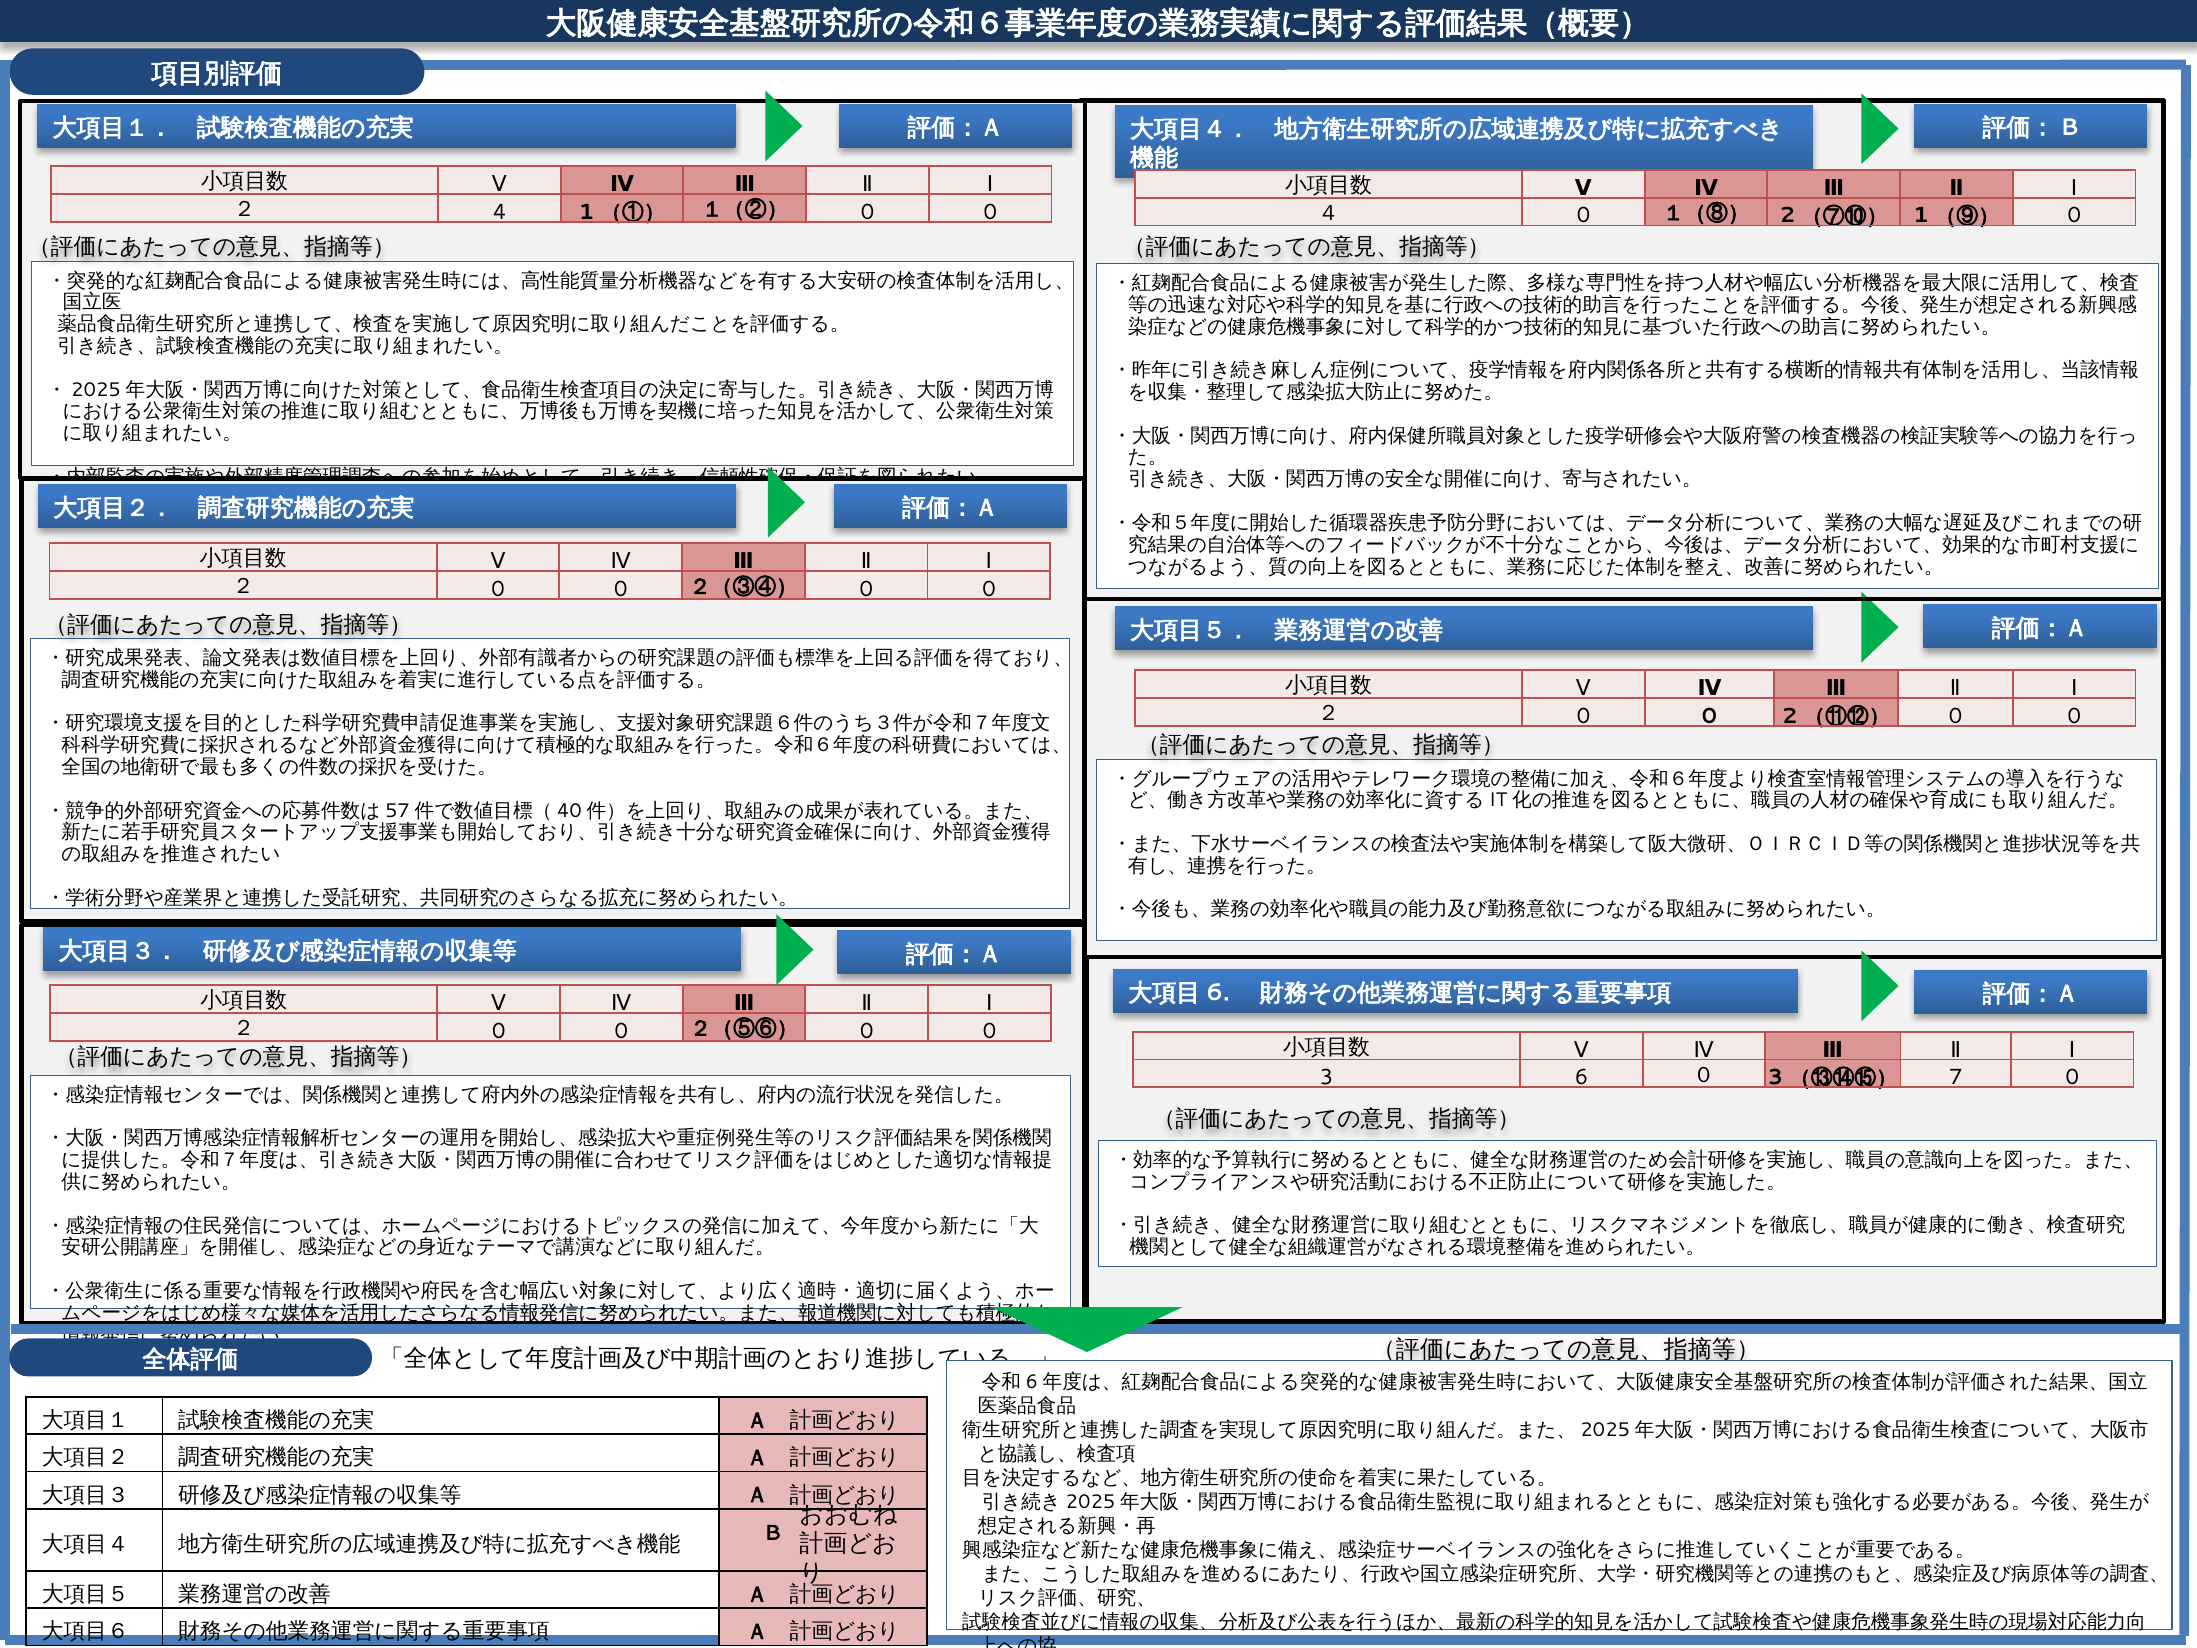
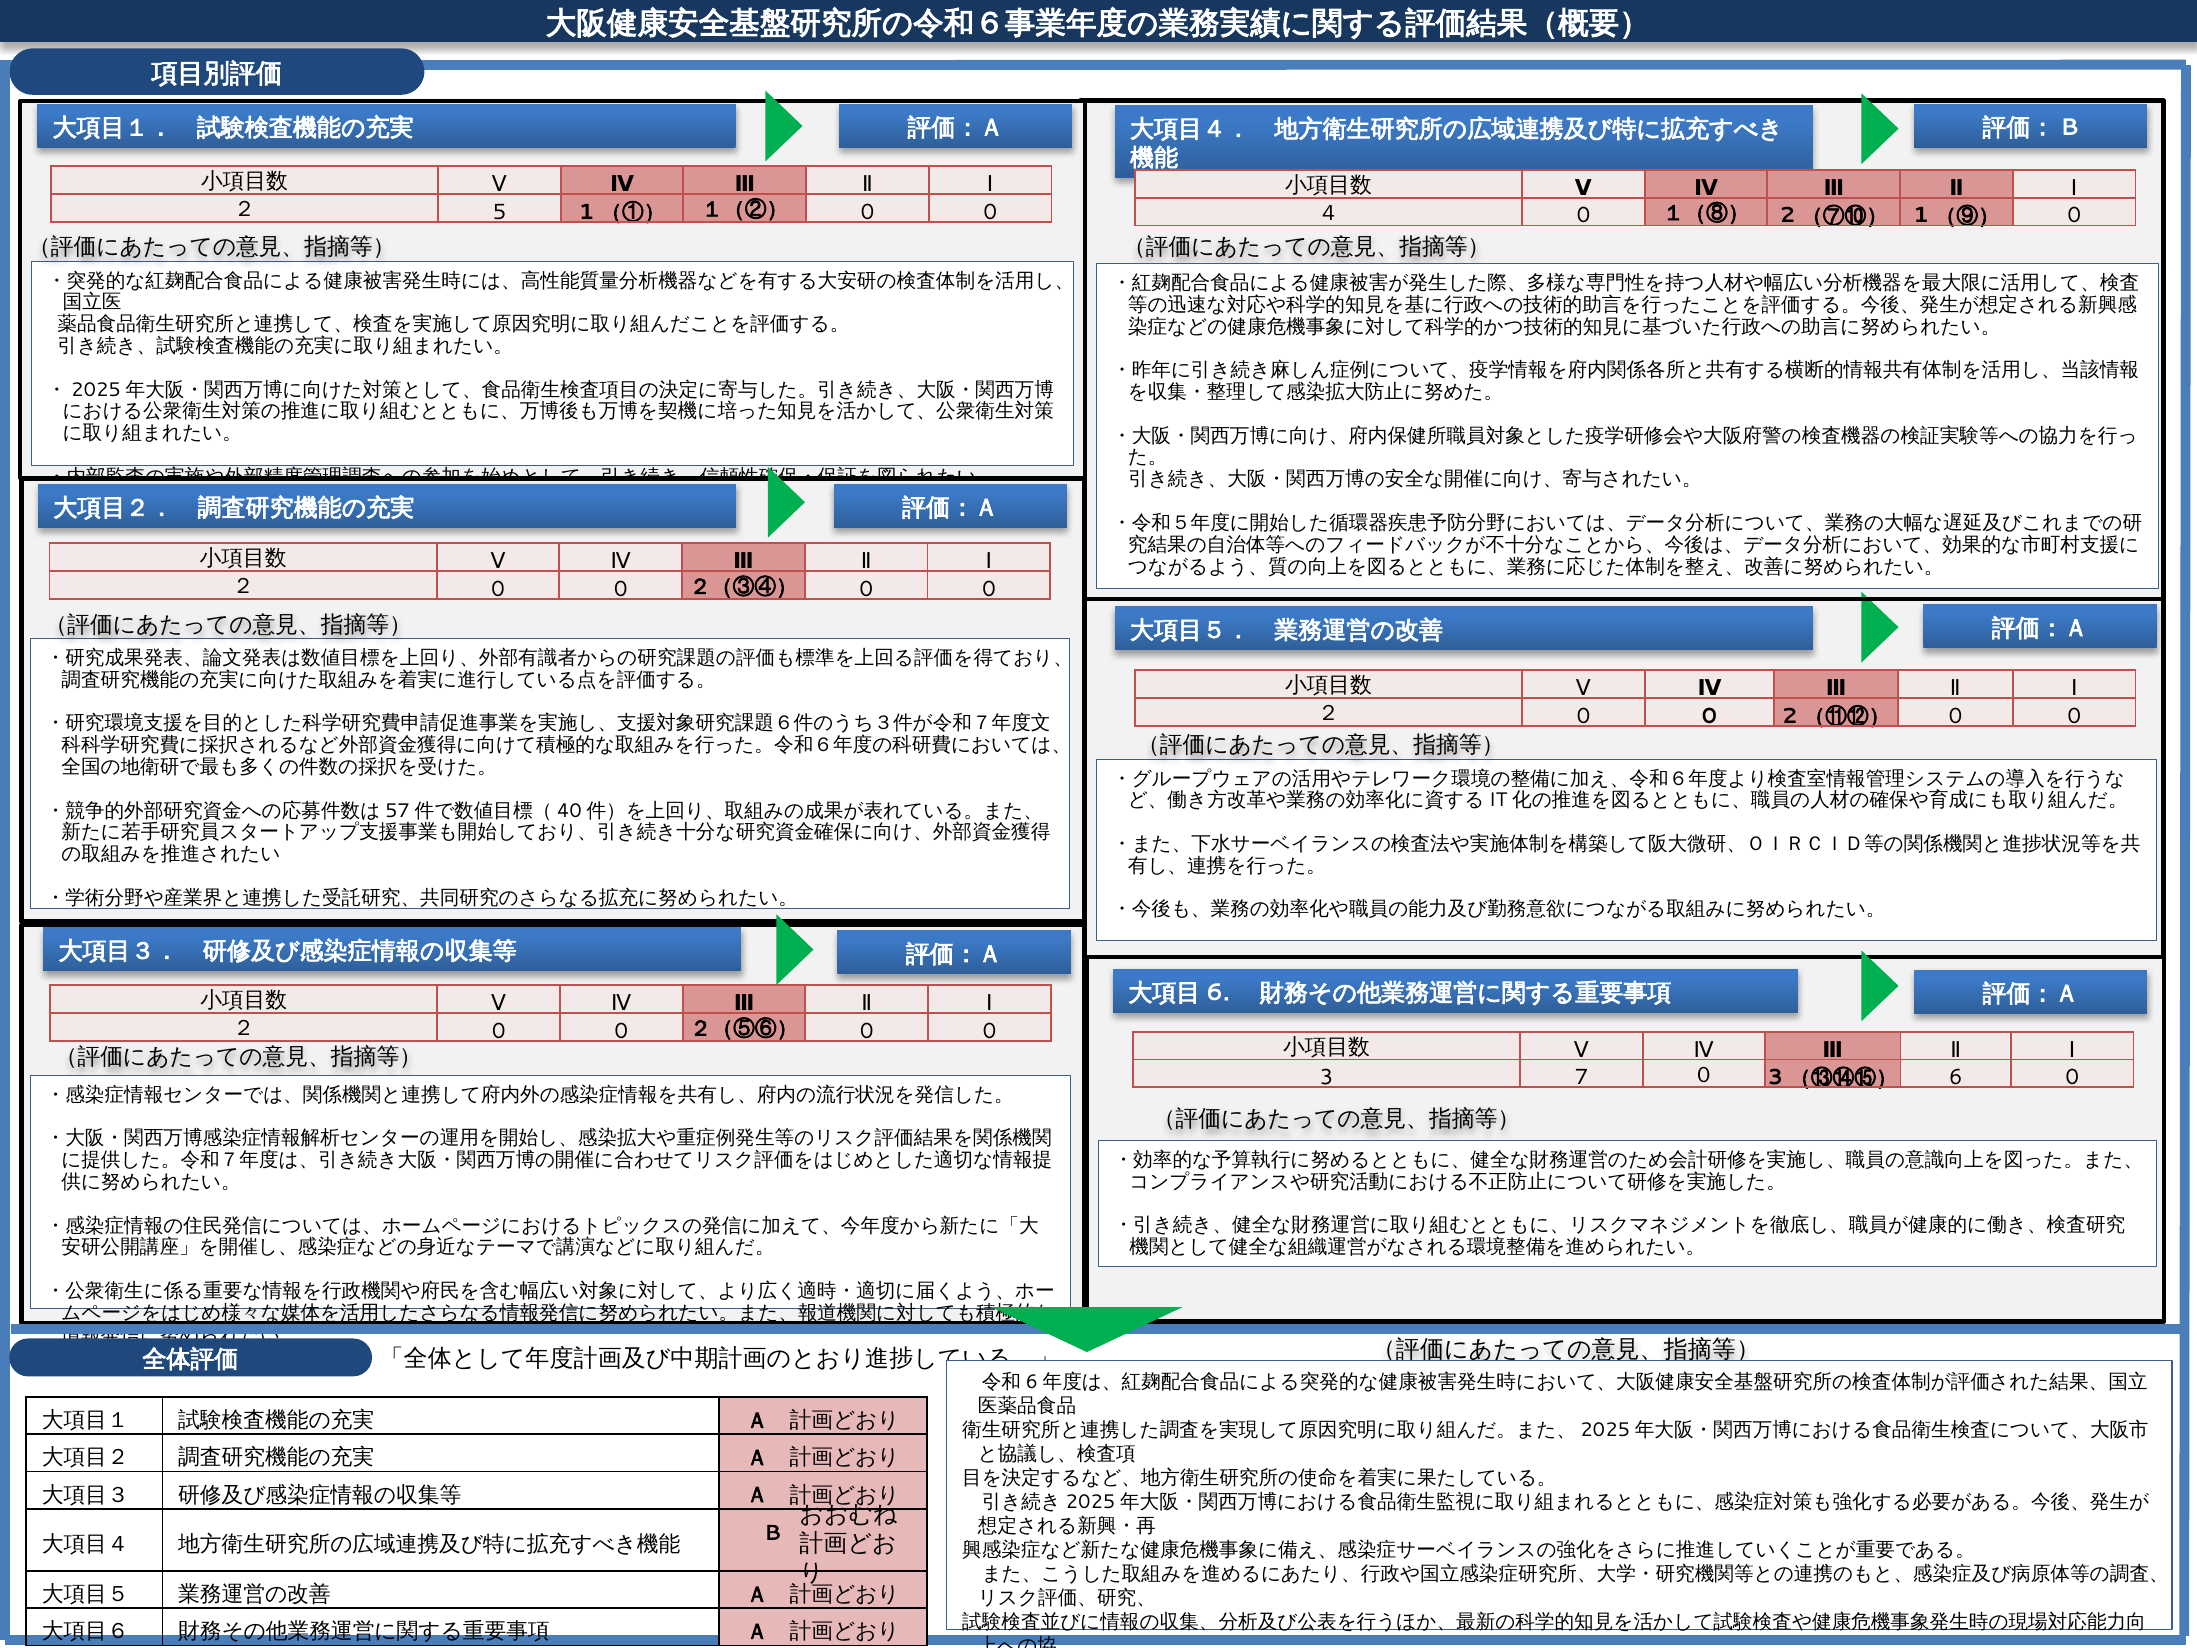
4: 4 -> 5 (499, 212)
6: 6 -> 7 (1581, 1078)
7: 7 -> 6 (1956, 1078)
